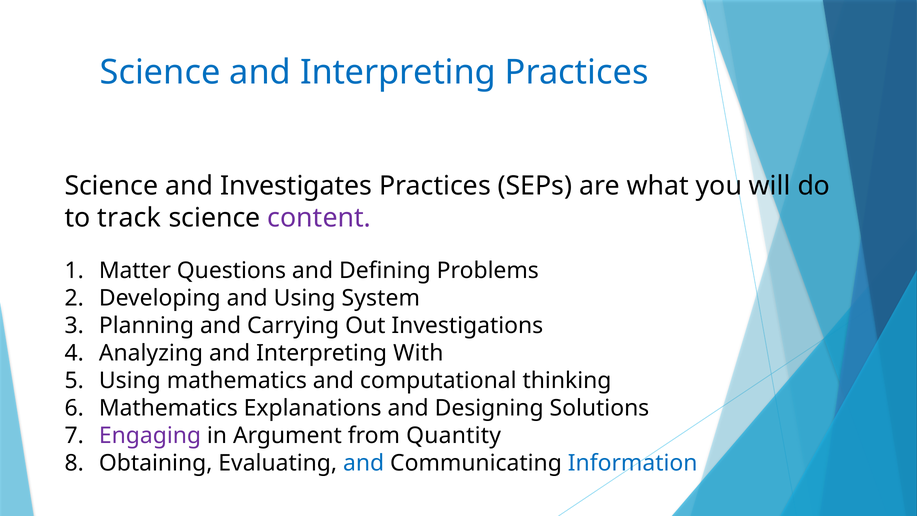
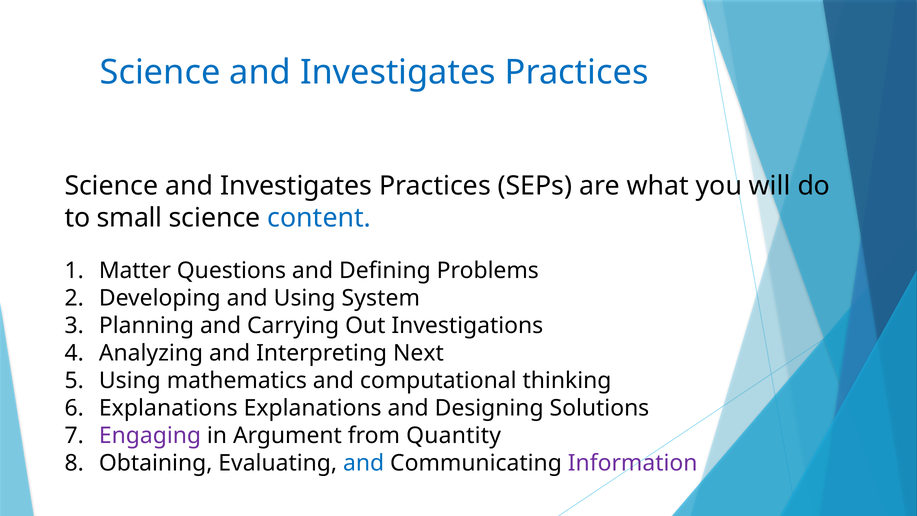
Interpreting: Interpreting -> Investigates (398, 72)
track: track -> small (130, 218)
content colour: purple -> blue (319, 218)
With: With -> Next (418, 353)
Mathematics: Mathematics -> Explanations (168, 408)
Information colour: blue -> purple (633, 463)
